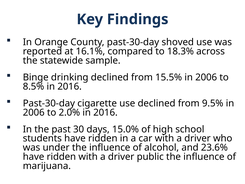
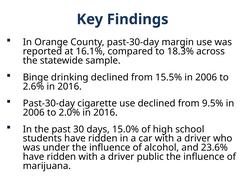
shoved: shoved -> margin (178, 42)
8.5%: 8.5% -> 2.6% (33, 86)
